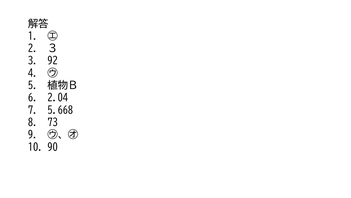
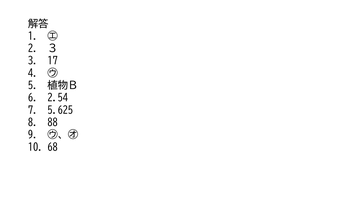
92: 92 -> 17 (53, 61)
2.04: 2.04 -> 2.54 (58, 98)
5.668: 5.668 -> 5.625 (60, 110)
73: 73 -> 88 (53, 122)
90: 90 -> 68 (53, 147)
